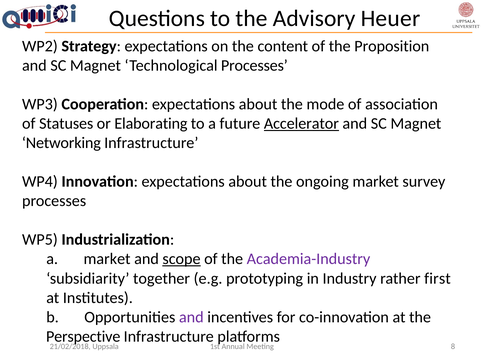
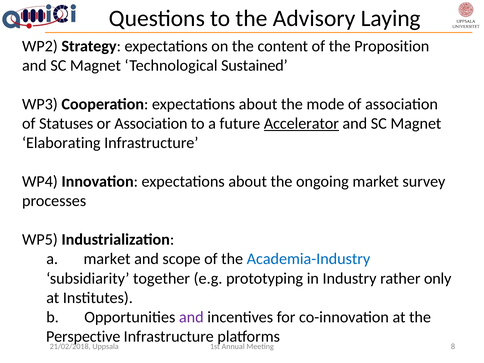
Heuer: Heuer -> Laying (391, 19)
Technological Processes: Processes -> Sustained (254, 65)
or Elaborating: Elaborating -> Association (151, 123)
Networking: Networking -> Elaborating (61, 143)
scope underline: present -> none (182, 259)
Academia-Industry colour: purple -> blue (308, 259)
first: first -> only (438, 278)
